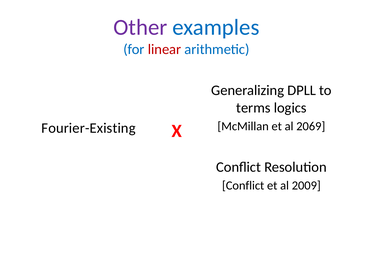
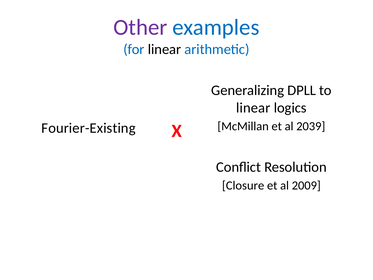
linear colour: red -> black (164, 49)
terms: terms -> linear (253, 108)
2069: 2069 -> 2039 (311, 126)
Conflict: Conflict -> Closure (243, 185)
